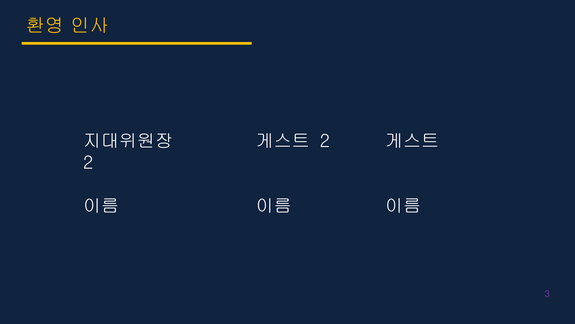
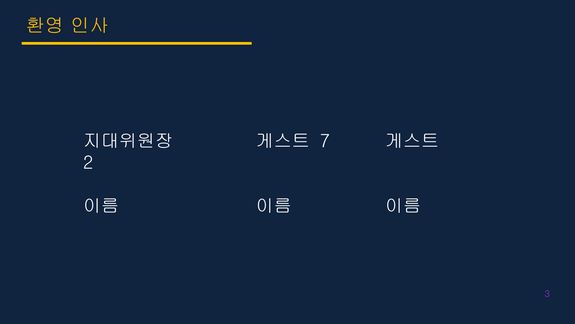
2: 2 -> 7 (325, 141)
